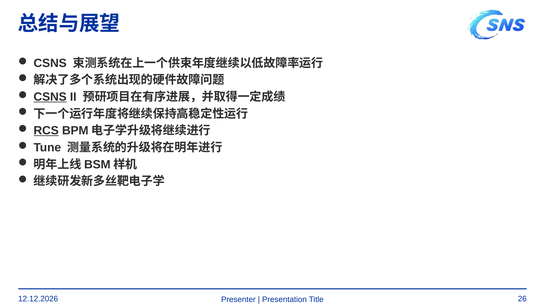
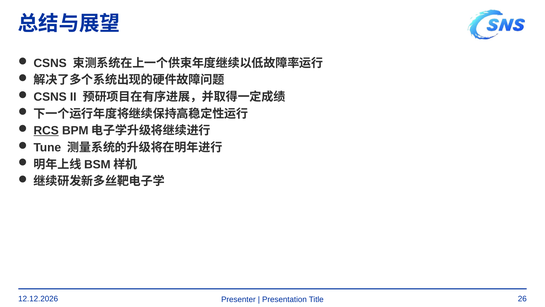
CSNS underline: present -> none (50, 97)
